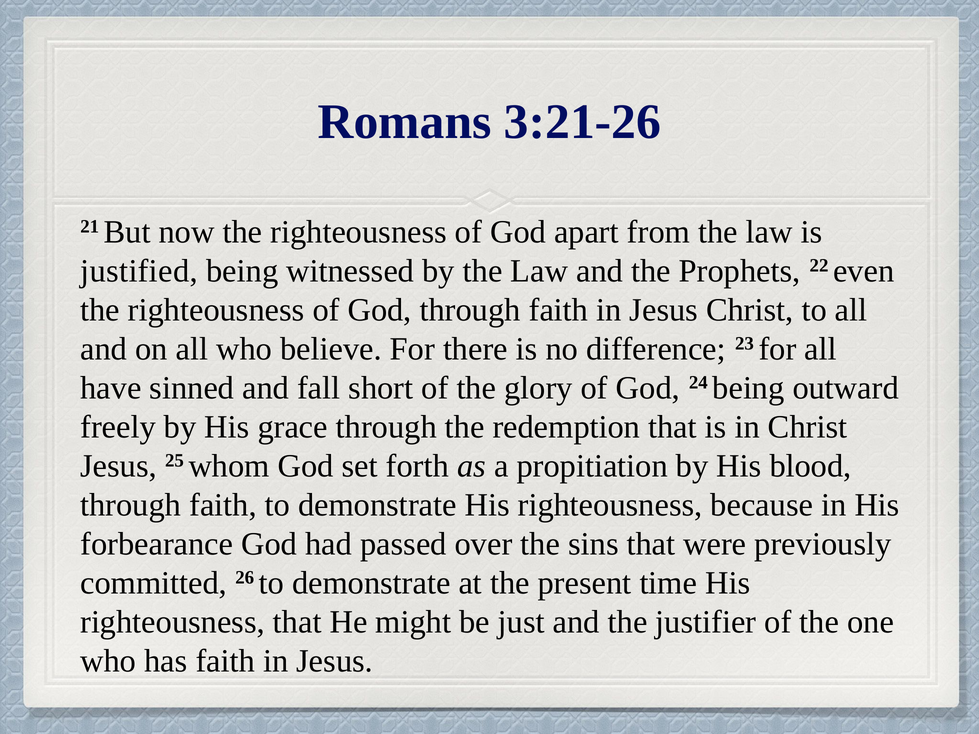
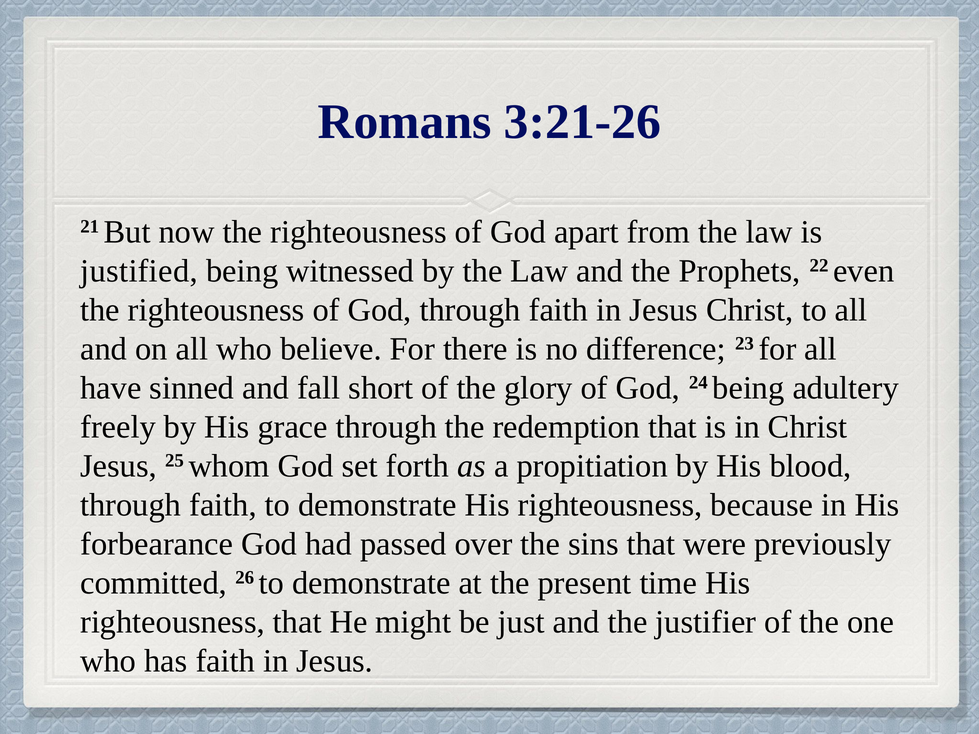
outward: outward -> adultery (846, 388)
